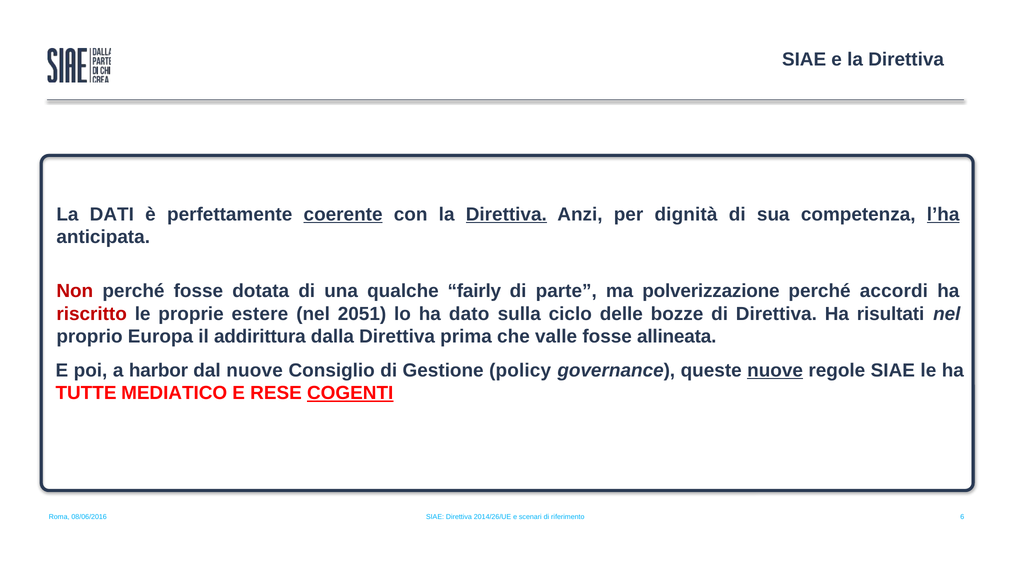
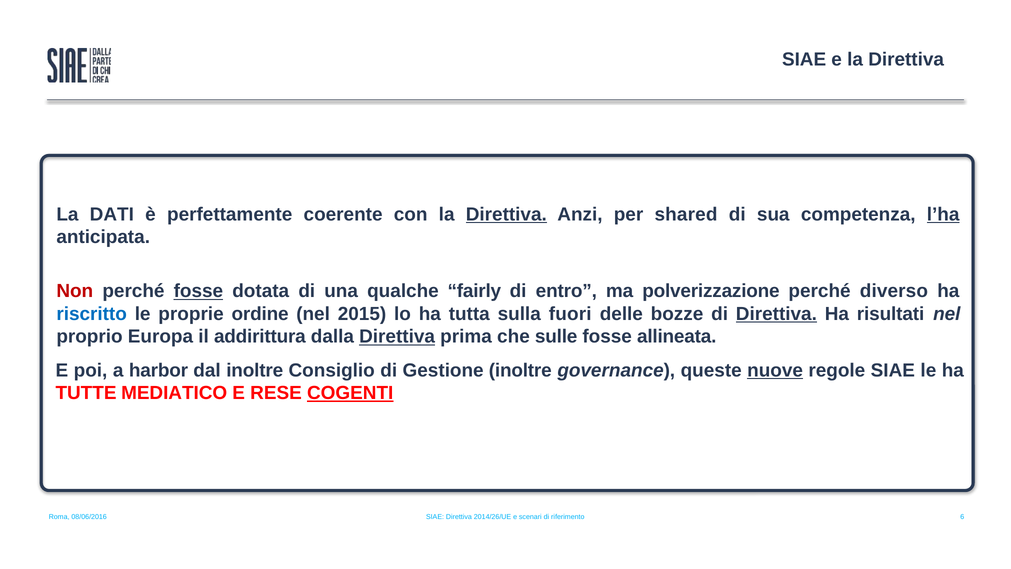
coerente underline: present -> none (343, 214)
dignità: dignità -> shared (686, 214)
fosse underline: none -> present (198, 291)
parte: parte -> entro (566, 291)
accordi: accordi -> diverso (894, 291)
riscritto colour: red -> blue (92, 314)
estere: estere -> ordine (260, 314)
2051: 2051 -> 2015 (362, 314)
dato: dato -> tutta (469, 314)
ciclo: ciclo -> fuori (570, 314)
Direttiva underline: none -> present (776, 314)
Direttiva underline: none -> present (397, 337)
valle: valle -> sulle (556, 337)
dal nuove: nuove -> inoltre (255, 370)
Gestione policy: policy -> inoltre (520, 370)
